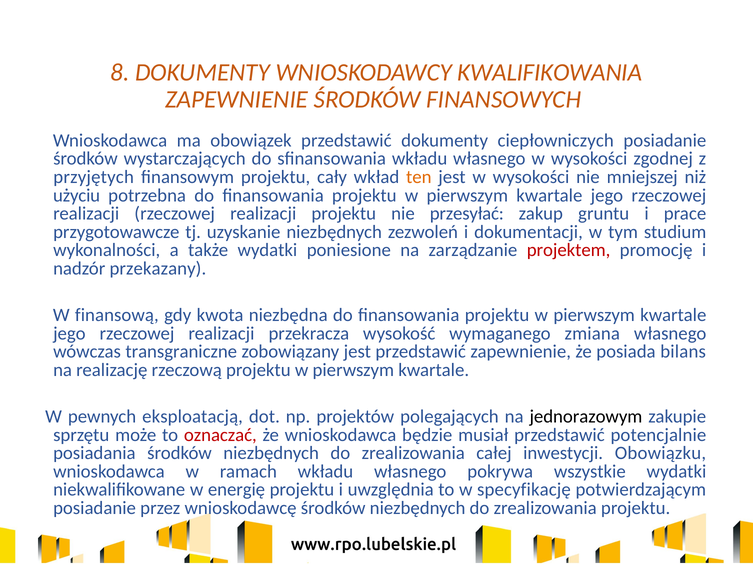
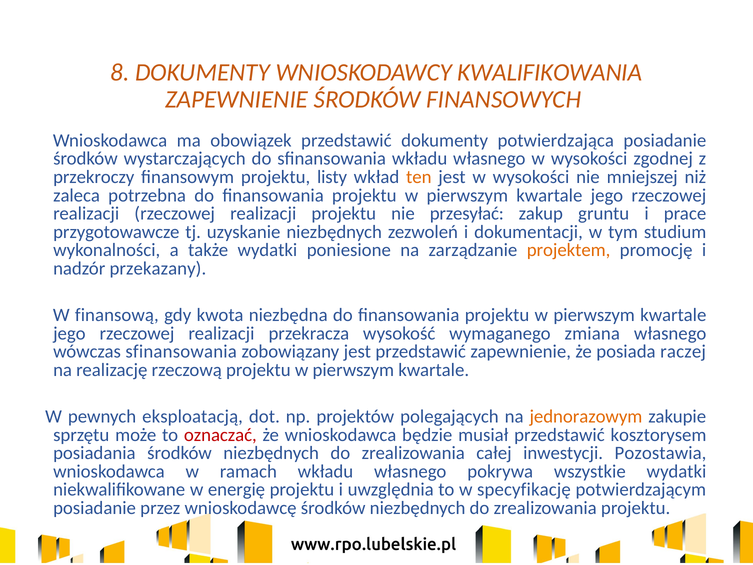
ciepłowniczych: ciepłowniczych -> potwierdzająca (556, 140)
przyjętych: przyjętych -> przekroczy (94, 177)
cały: cały -> listy (332, 177)
użyciu: użyciu -> zaleca (77, 195)
projektem colour: red -> orange (569, 250)
wówczas transgraniczne: transgraniczne -> sfinansowania (181, 352)
bilans: bilans -> raczej (683, 352)
jednorazowym colour: black -> orange (586, 416)
potencjalnie: potencjalnie -> kosztorysem (658, 435)
Obowiązku: Obowiązku -> Pozostawia (661, 453)
